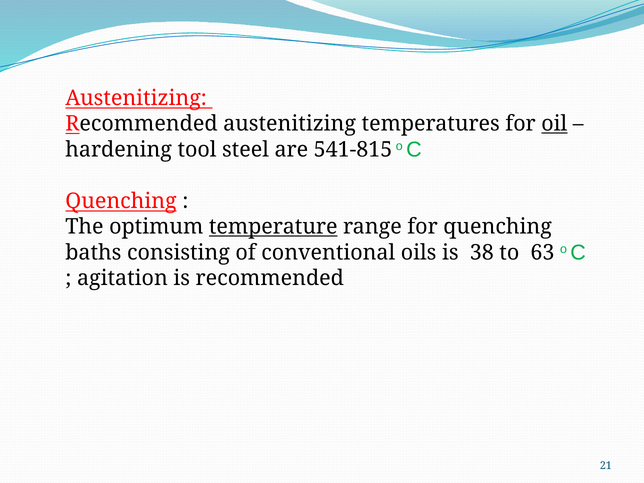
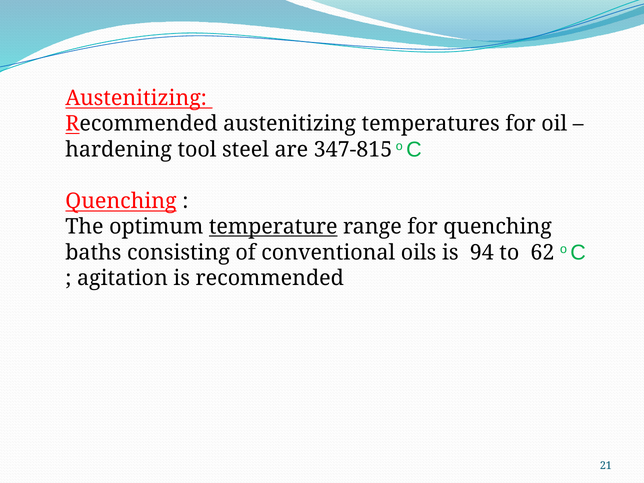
oil underline: present -> none (554, 124)
541-815: 541-815 -> 347-815 (353, 150)
38: 38 -> 94 (482, 253)
63: 63 -> 62 (542, 253)
